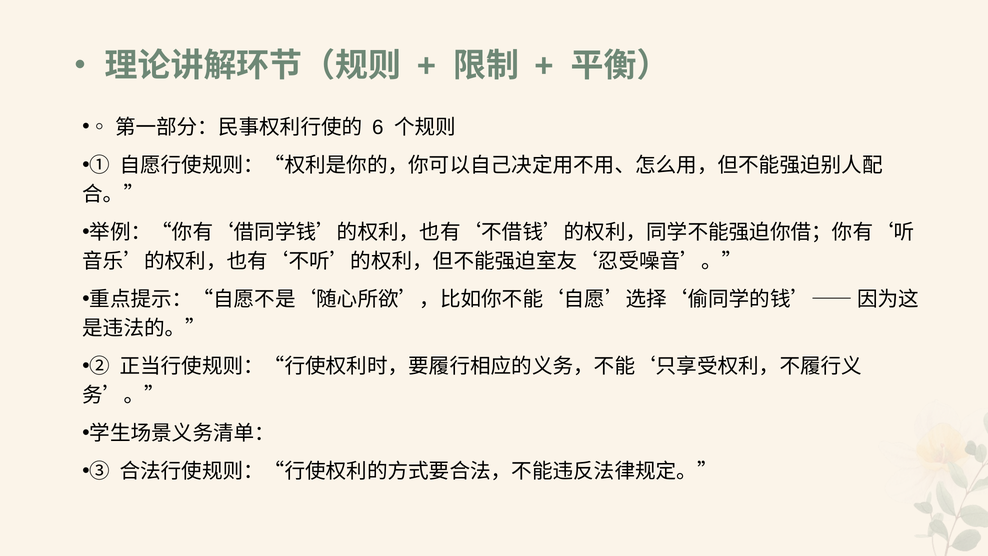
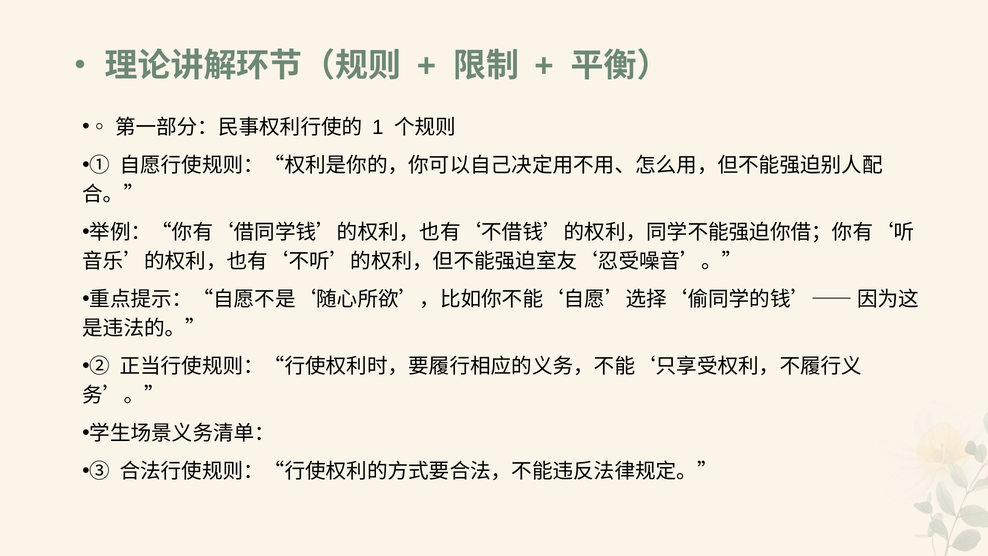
6: 6 -> 1 (378, 127)
